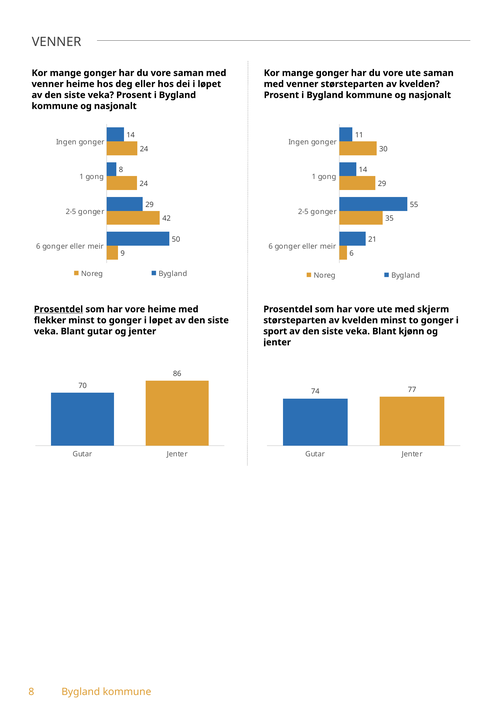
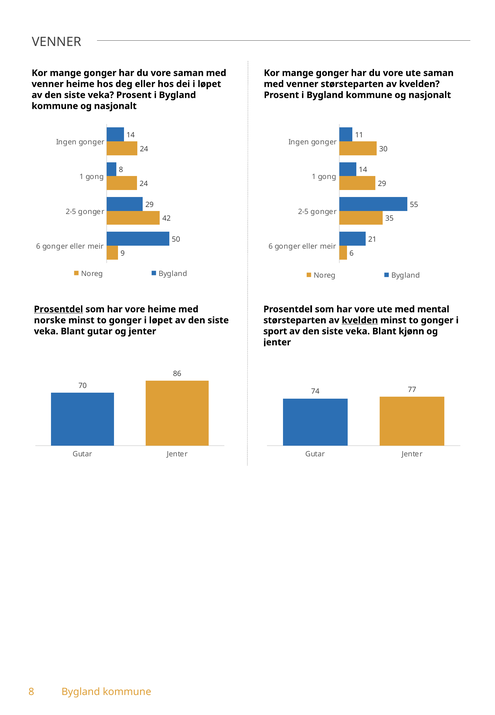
skjerm: skjerm -> mental (433, 309)
flekker: flekker -> norske (50, 320)
kvelden underline: none -> present (360, 320)
